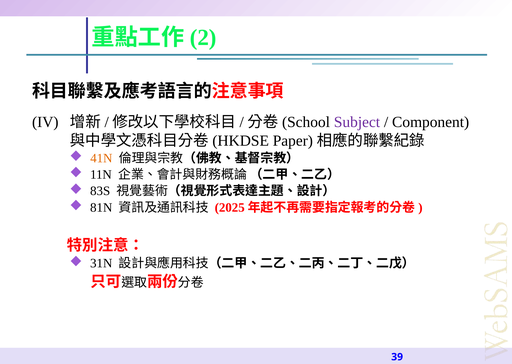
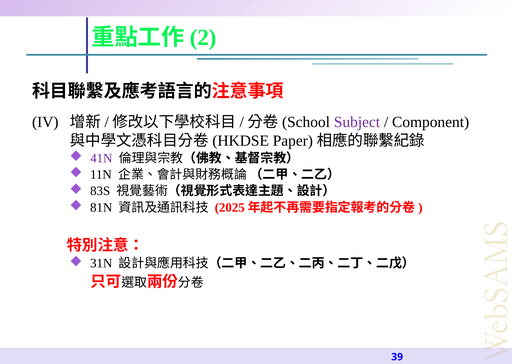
41N colour: orange -> purple (101, 158)
